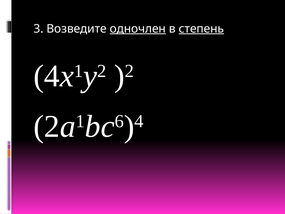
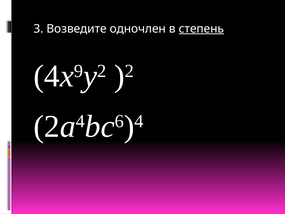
одночлен underline: present -> none (138, 29)
1: 1 -> 9 (78, 71)
1: 1 -> 4 (80, 121)
